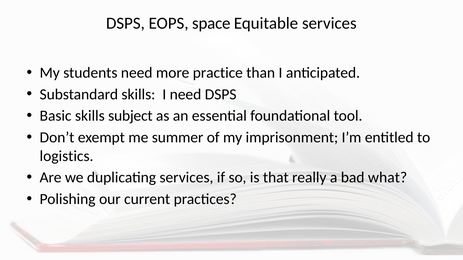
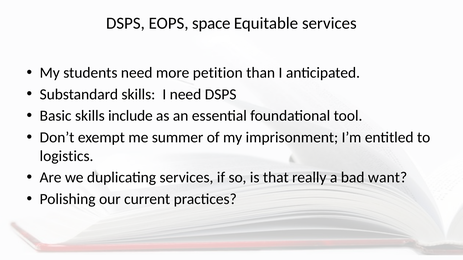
practice: practice -> petition (218, 73)
subject: subject -> include (130, 116)
what: what -> want (388, 178)
